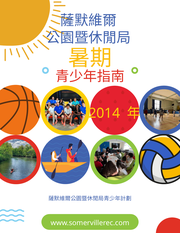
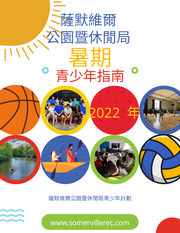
2014: 2014 -> 2022 (104, 113)
